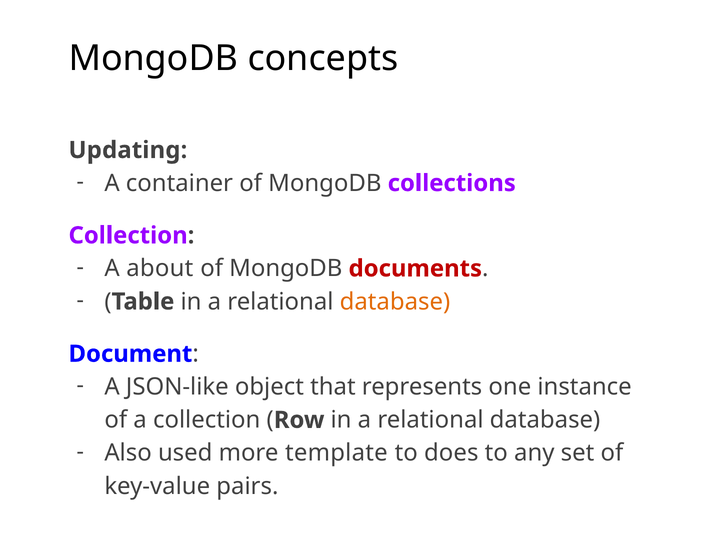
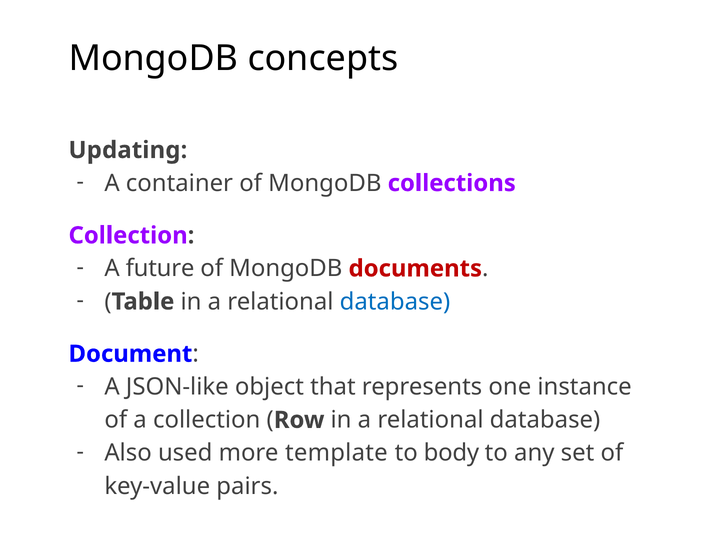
about: about -> future (160, 268)
database colour: orange -> blue (395, 301)
does: does -> body (451, 453)
